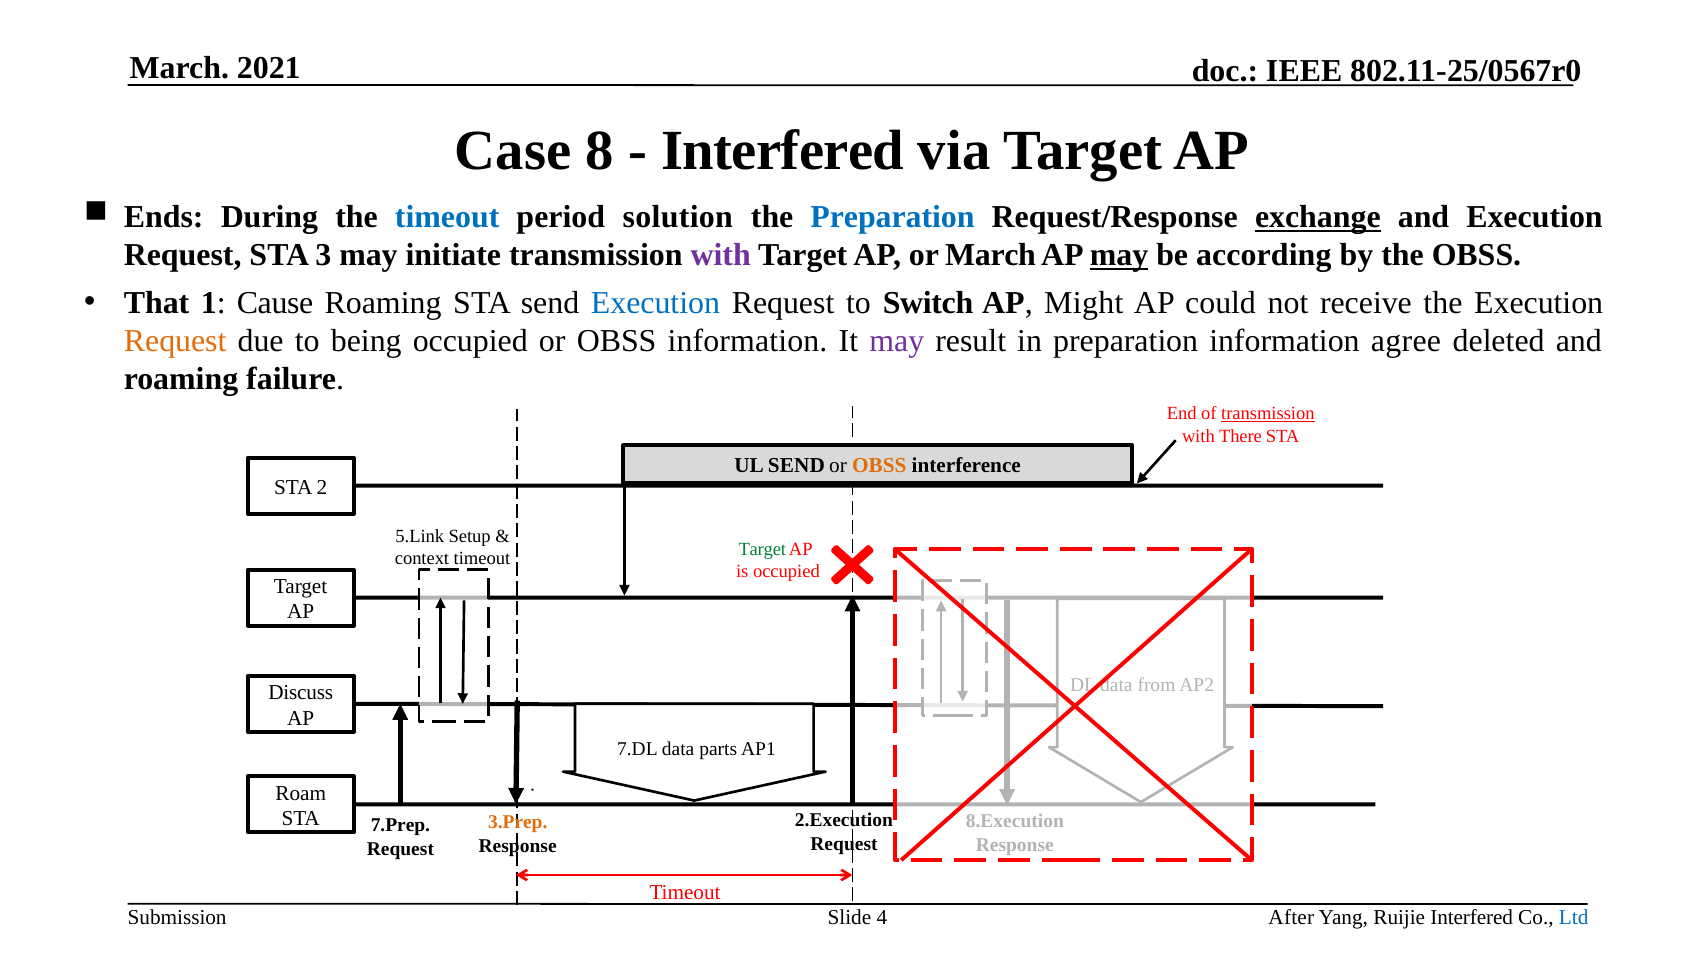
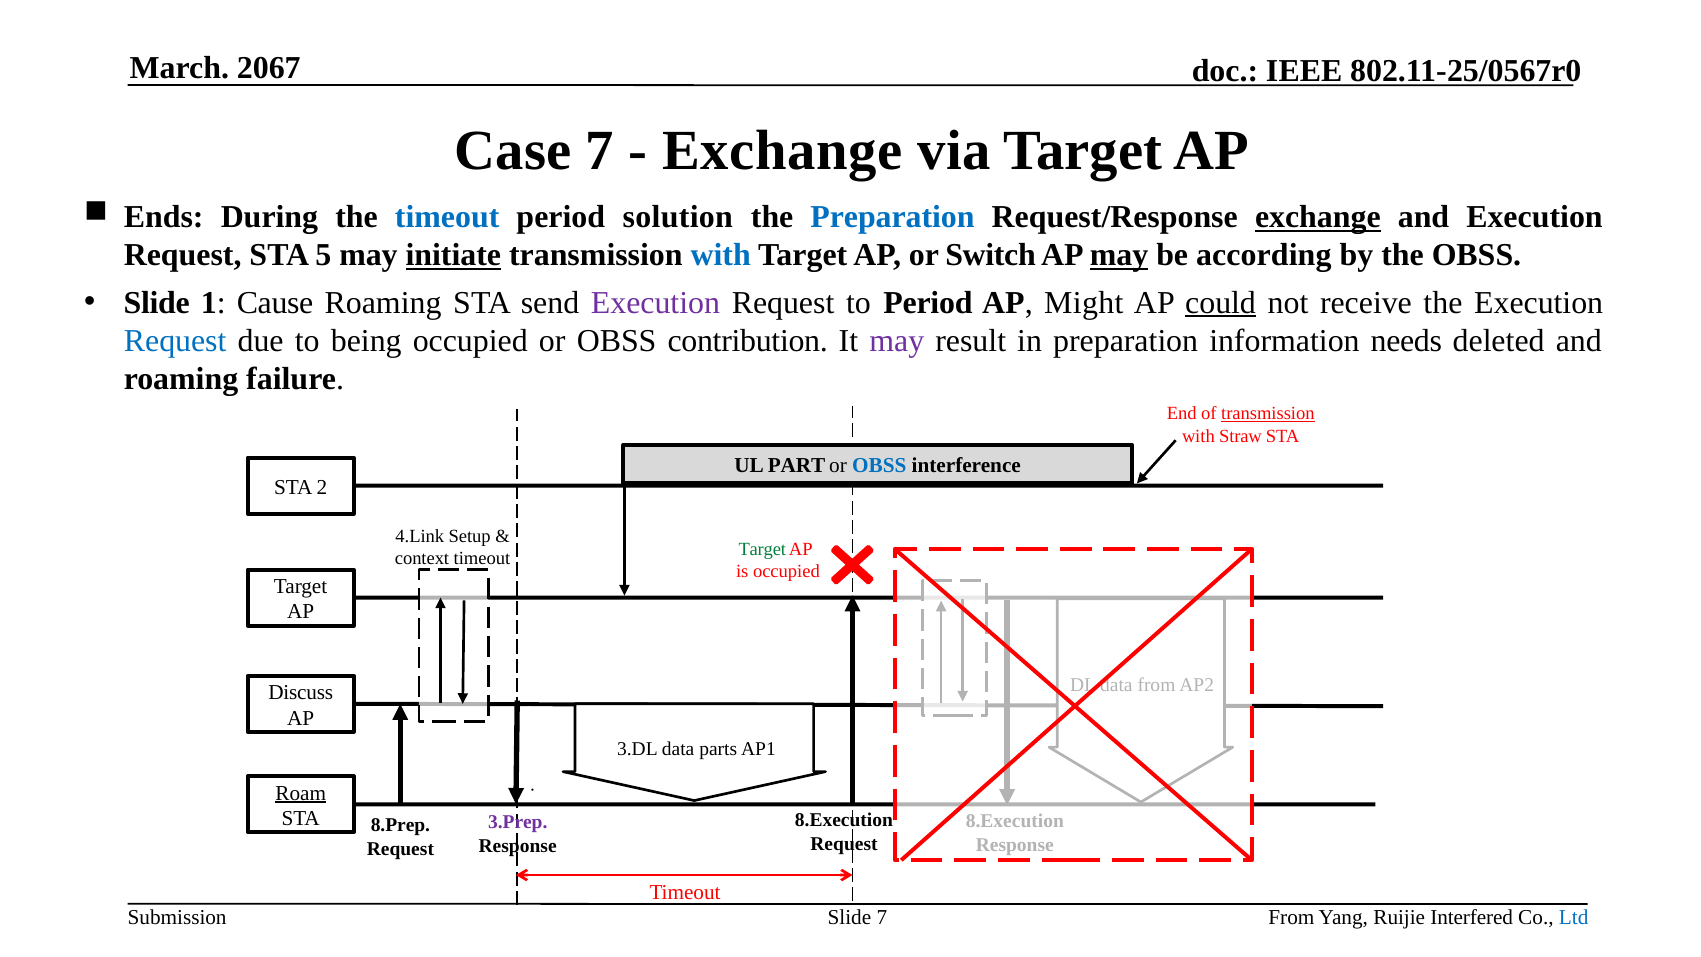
2021: 2021 -> 2067 (269, 68)
Case 8: 8 -> 7 (600, 151)
Interfered: Interfered -> Exchange (782, 151)
3: 3 -> 5 (323, 255)
initiate underline: none -> present (453, 255)
with colour: purple -> blue (721, 255)
or March: March -> Switch (991, 255)
That: That -> Slide (157, 302)
Execution colour: blue -> purple (655, 302)
to Switch: Switch -> Period (928, 302)
could underline: none -> present (1221, 302)
Request colour: orange -> blue (175, 341)
OBSS information: information -> contribution (748, 341)
agree: agree -> needs (1406, 341)
There: There -> Straw (1240, 436)
UL SEND: SEND -> PART (797, 466)
OBSS colour: orange -> blue (879, 466)
5.Link: 5.Link -> 4.Link (420, 536)
7.DL: 7.DL -> 3.DL (637, 749)
Roam underline: none -> present (301, 793)
2.Execution: 2.Execution -> 8.Execution (844, 820)
3.Prep colour: orange -> purple (518, 822)
7.Prep: 7.Prep -> 8.Prep (400, 825)
Slide 4: 4 -> 7 (882, 918)
After: After -> From (1291, 918)
